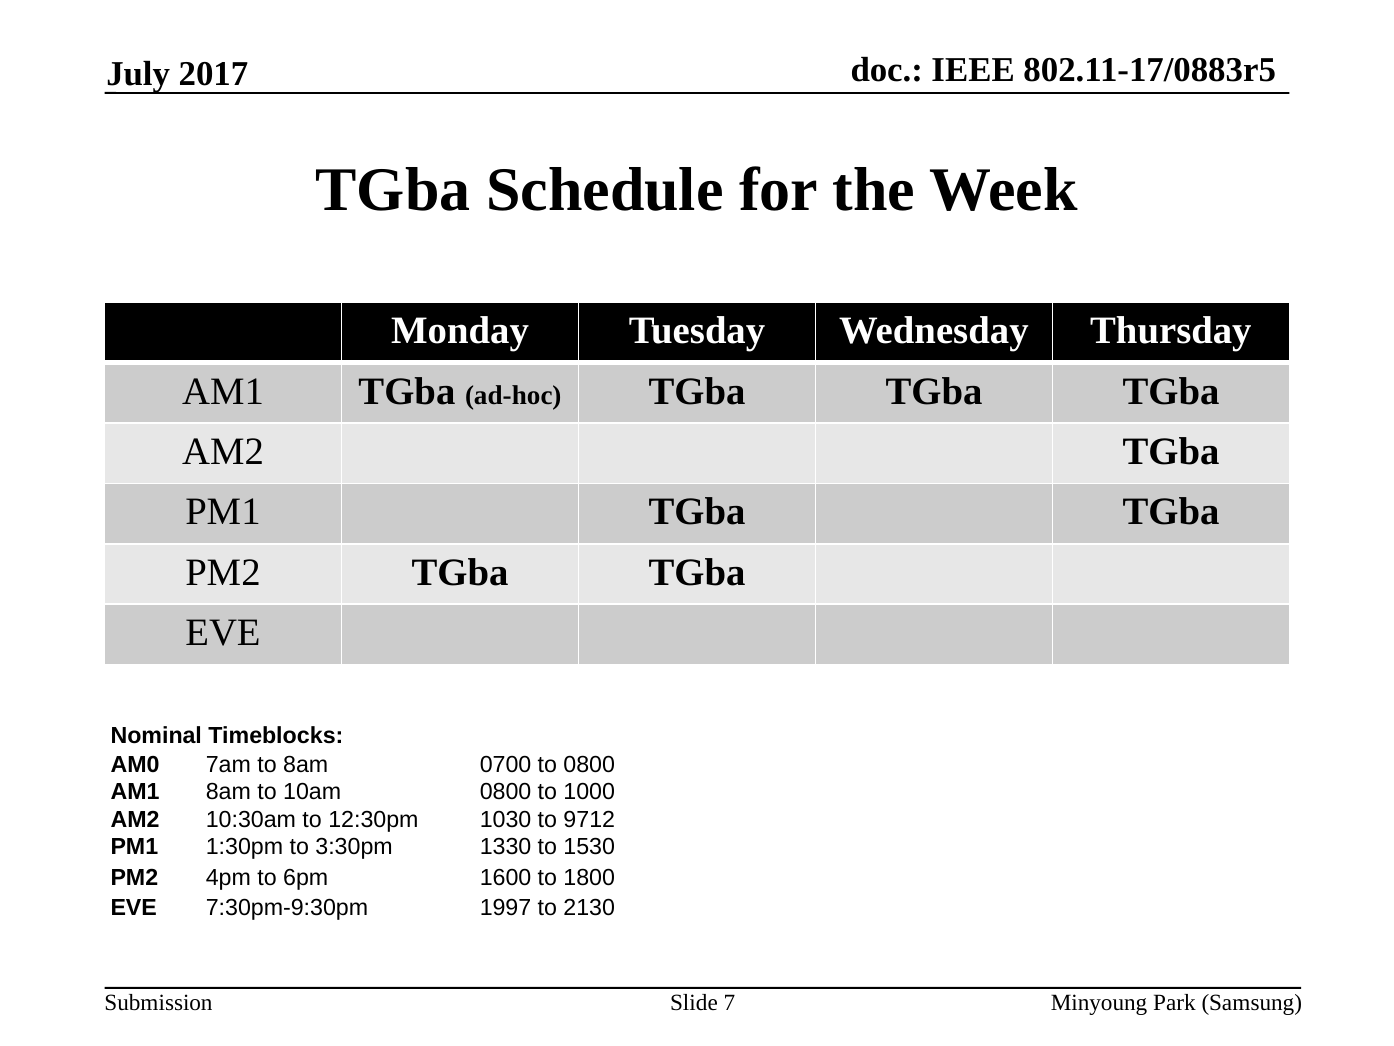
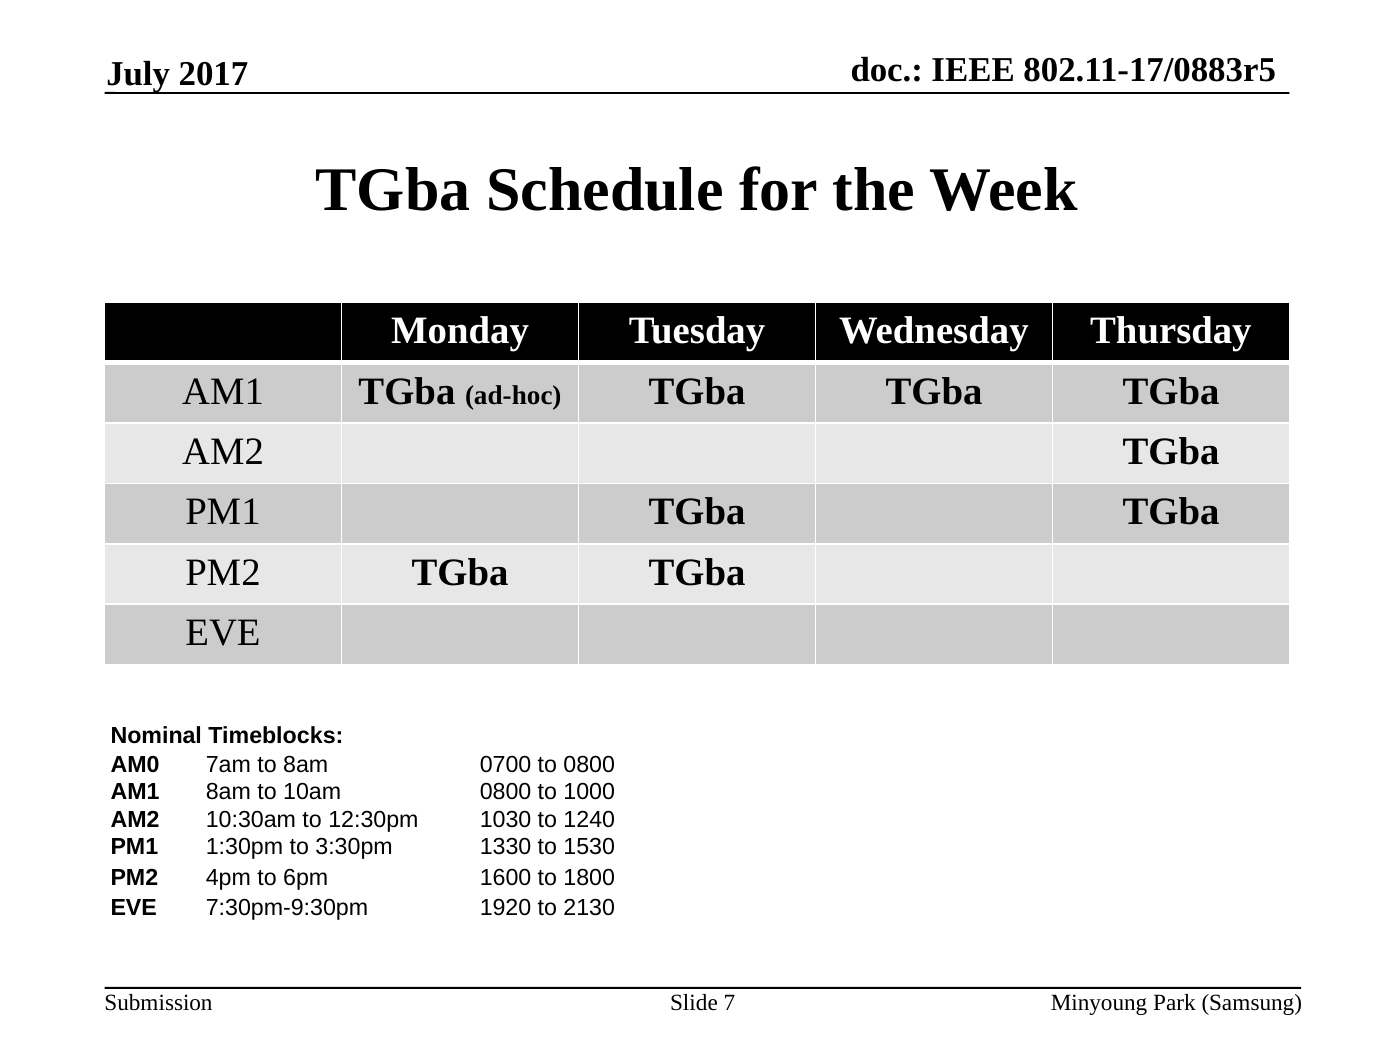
9712: 9712 -> 1240 (589, 819)
1997: 1997 -> 1920 (506, 908)
